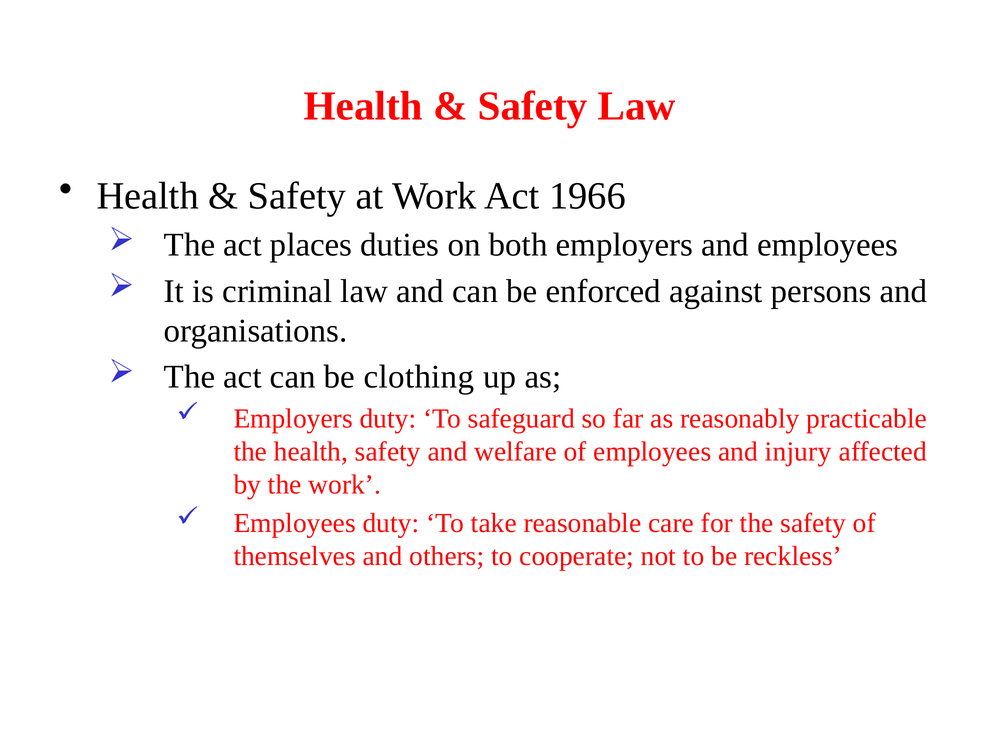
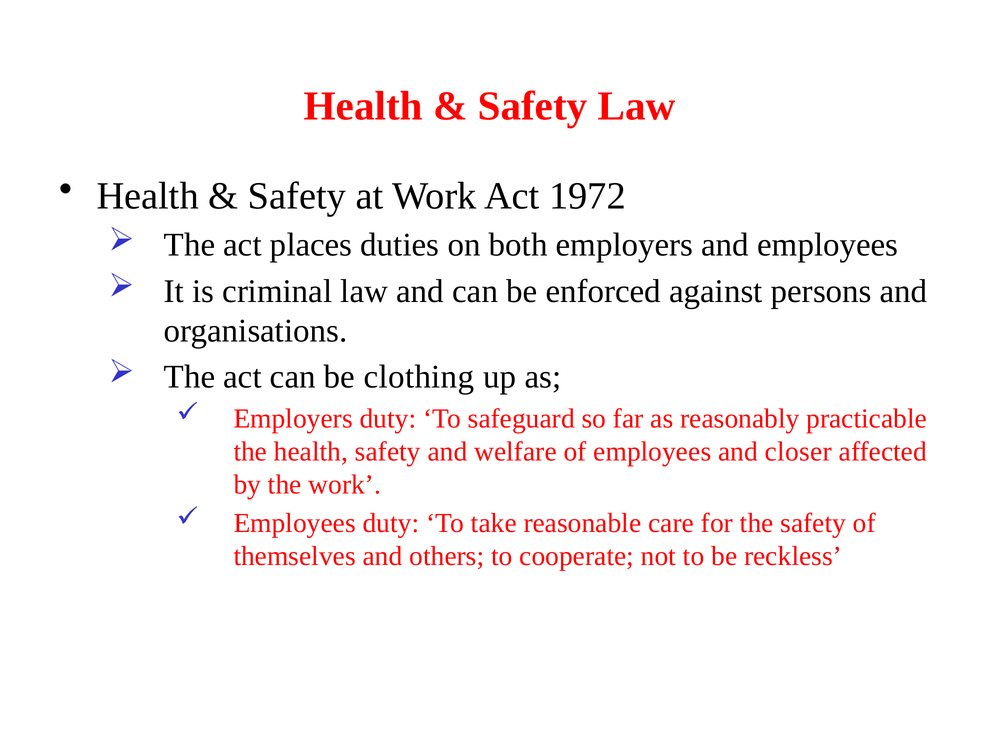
1966: 1966 -> 1972 (588, 196)
injury: injury -> closer (798, 451)
